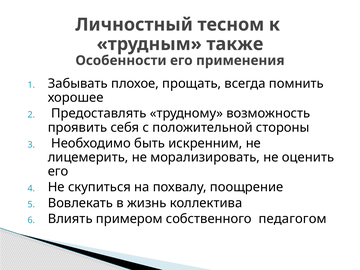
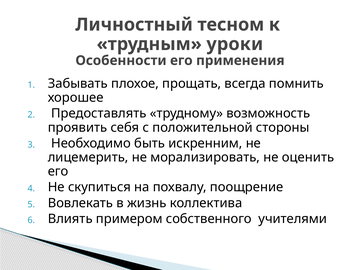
также: также -> уроки (235, 44)
педагогом: педагогом -> учителями (293, 219)
